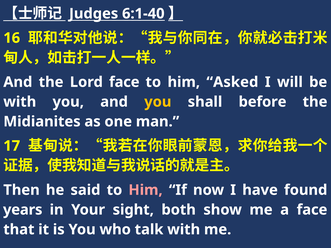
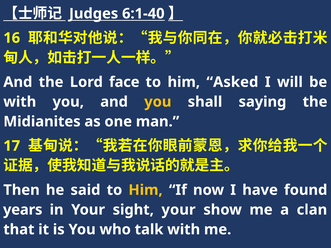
before: before -> saying (262, 102)
Him colour: pink -> yellow (146, 190)
sight both: both -> your (179, 210)
a face: face -> clan (312, 210)
